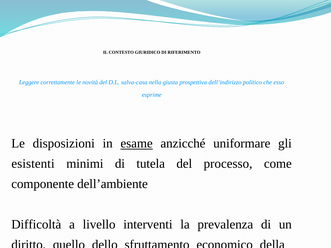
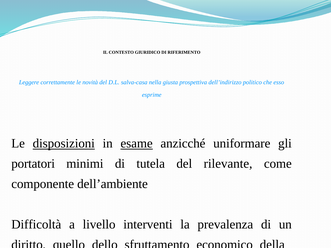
disposizioni underline: none -> present (64, 144)
esistenti: esistenti -> portatori (33, 164)
processo: processo -> rilevante (228, 164)
